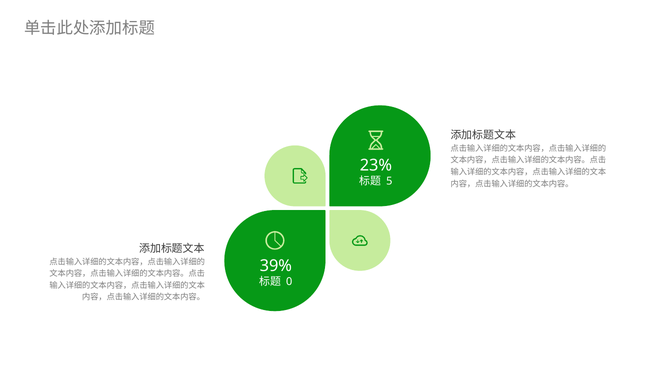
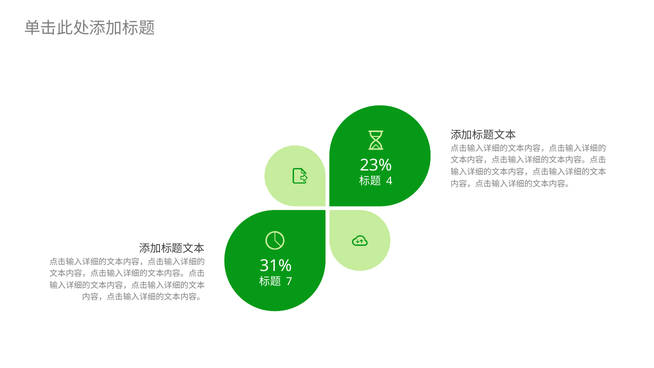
5: 5 -> 4 (389, 181)
39%: 39% -> 31% (276, 266)
0: 0 -> 7 (289, 282)
